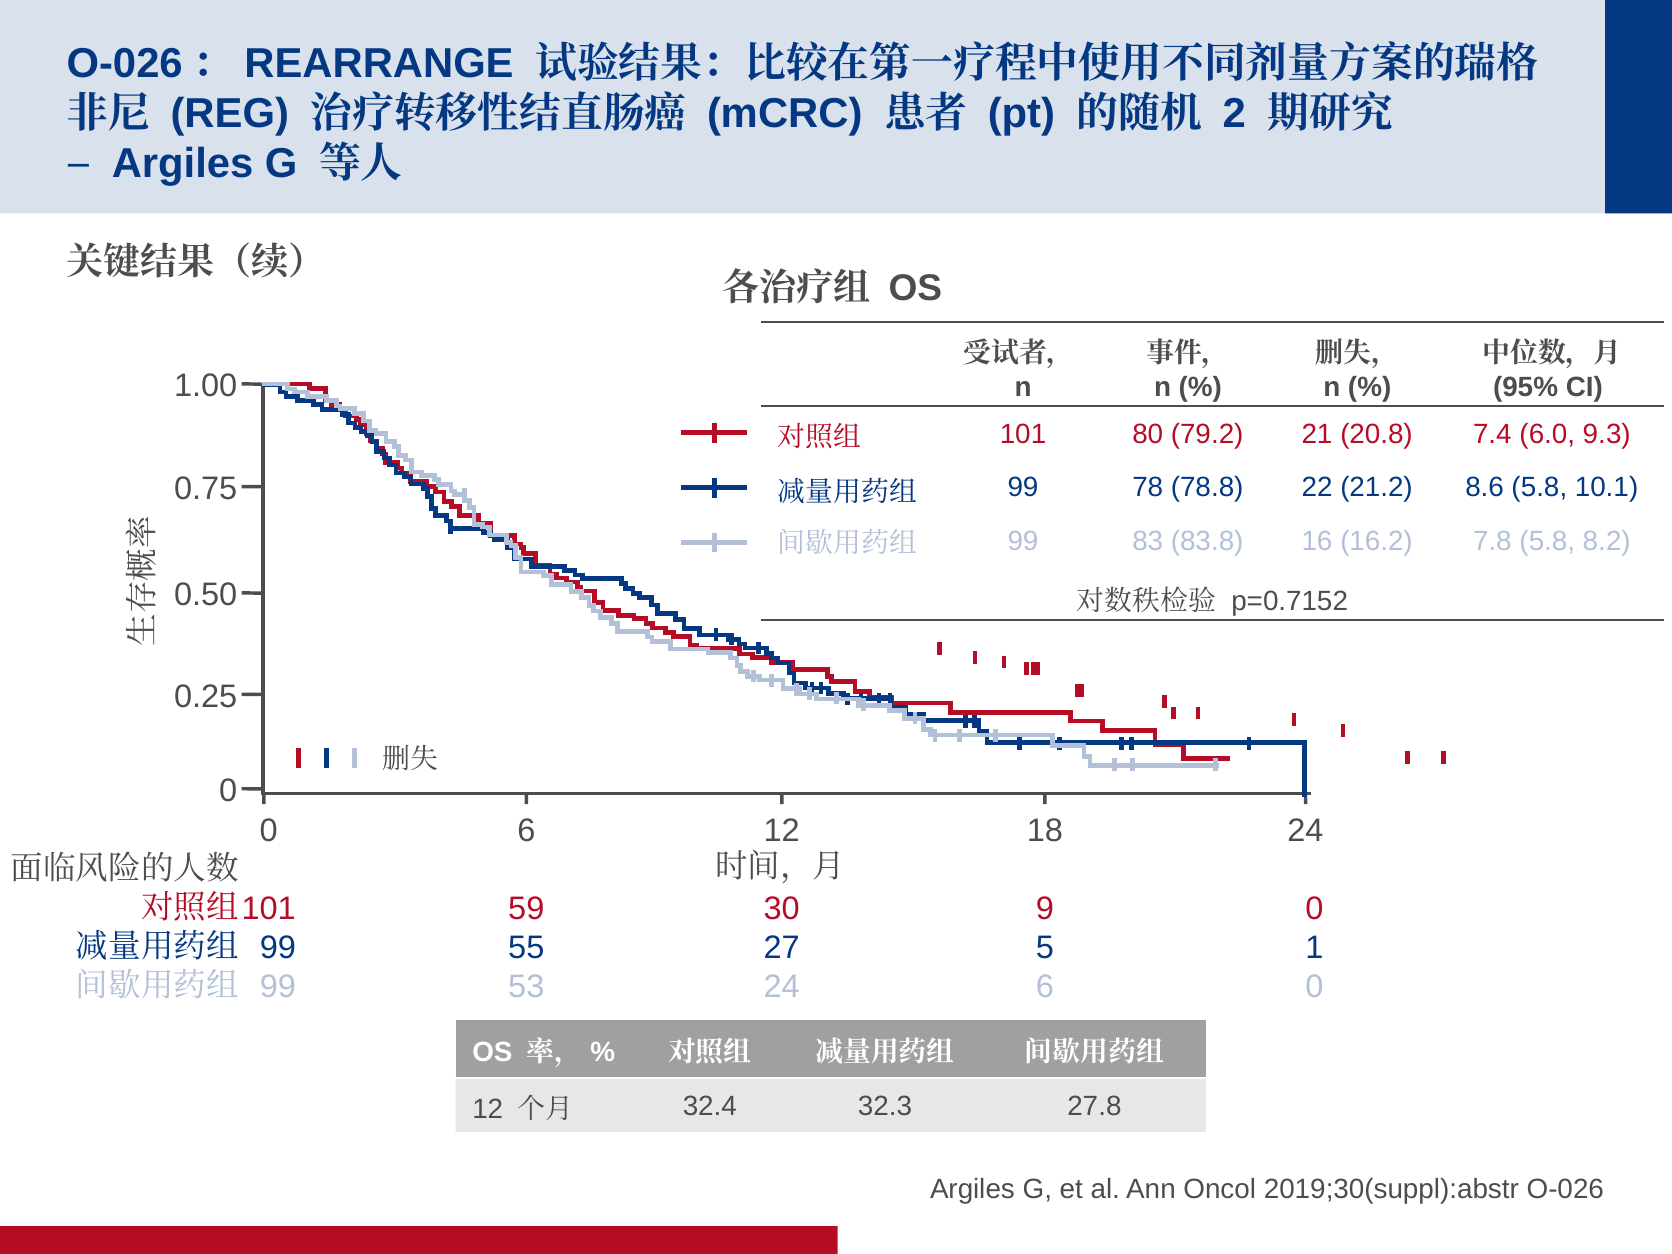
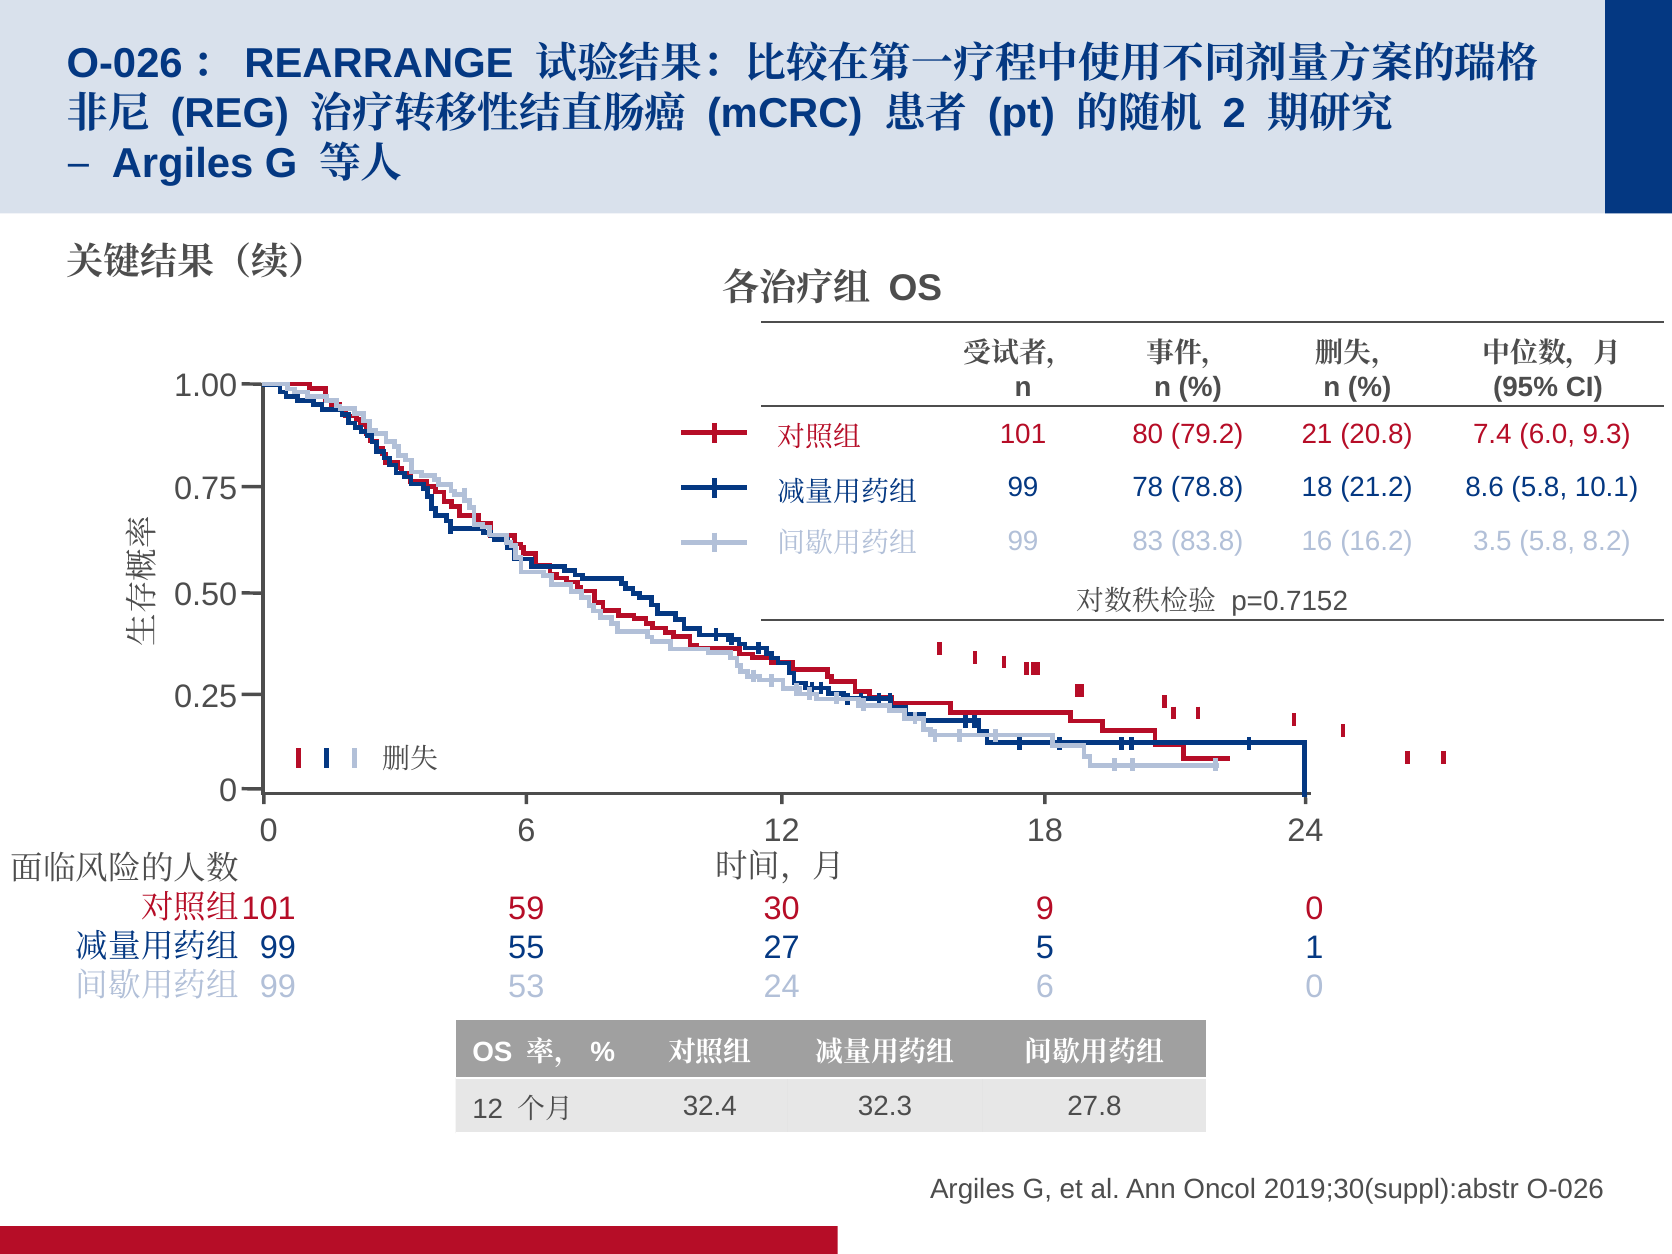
78.8 22: 22 -> 18 (1317, 487)
7.8: 7.8 -> 3.5 (1492, 541)
